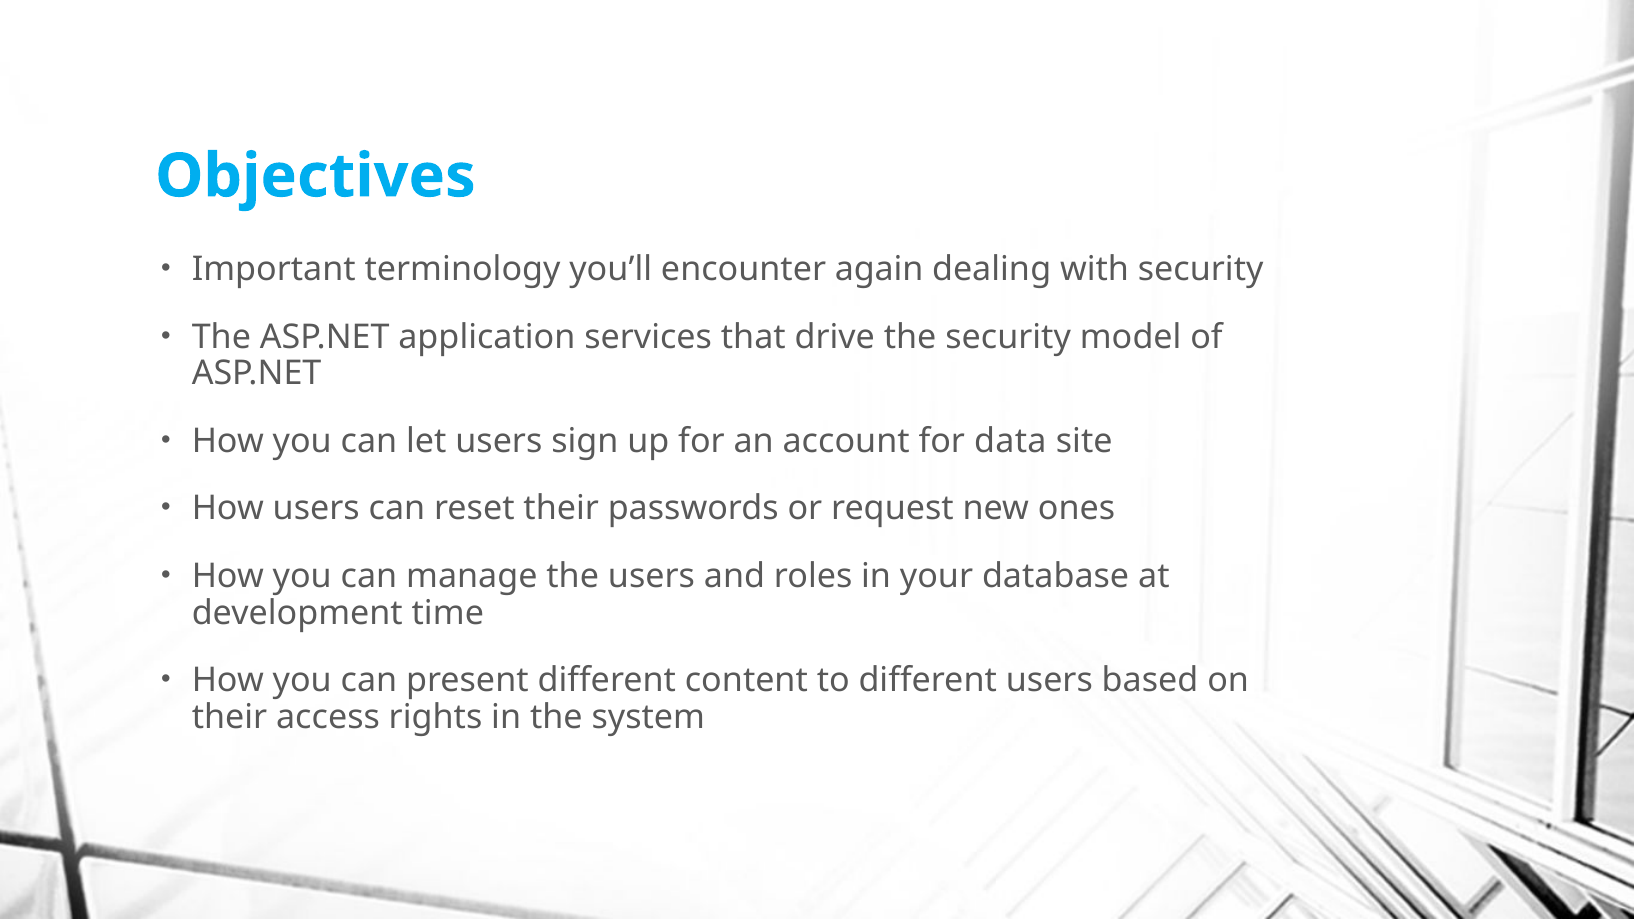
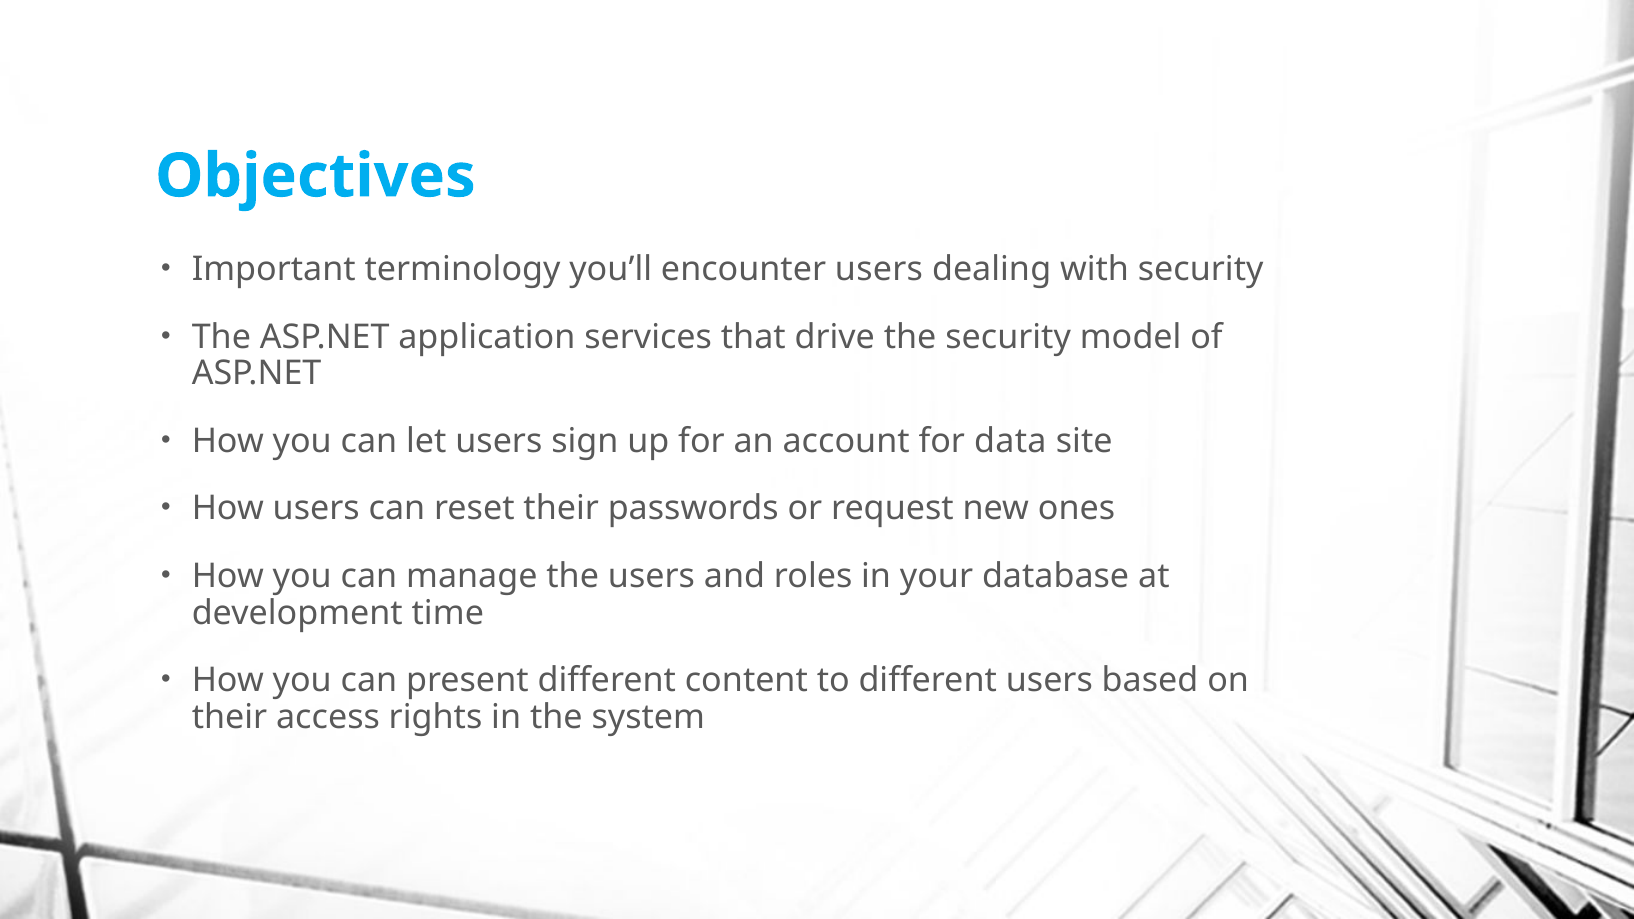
encounter again: again -> users (879, 270)
